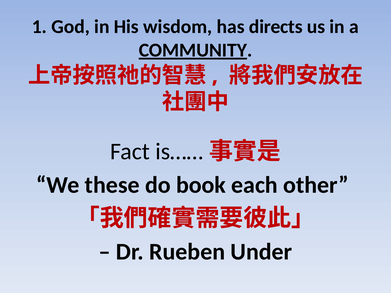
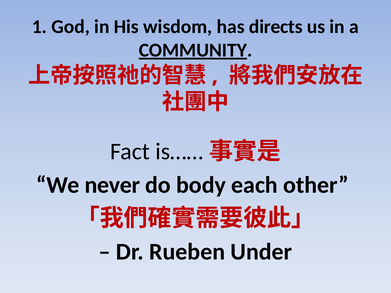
these: these -> never (112, 185)
book: book -> body (201, 185)
